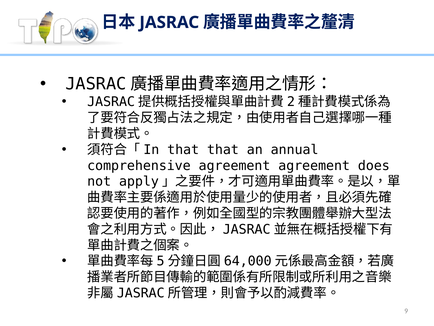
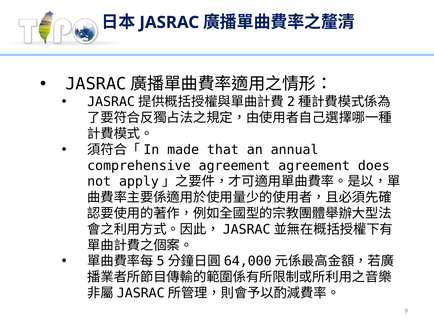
that: that -> made (183, 149)
